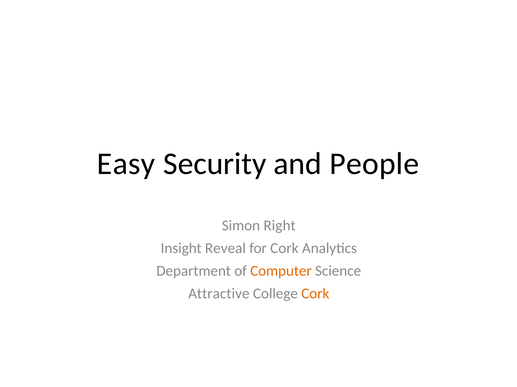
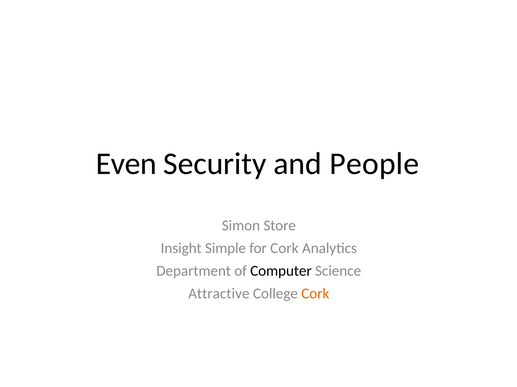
Easy: Easy -> Even (126, 164)
Right: Right -> Store (280, 226)
Reveal: Reveal -> Simple (225, 249)
Computer colour: orange -> black (281, 271)
